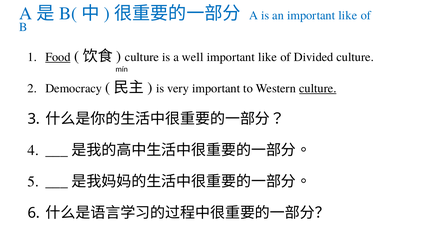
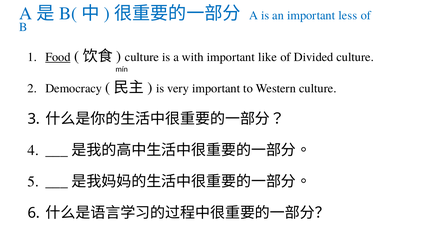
an important like: like -> less (348, 16)
well: well -> with (193, 57)
culture underline: present -> none (318, 88)
